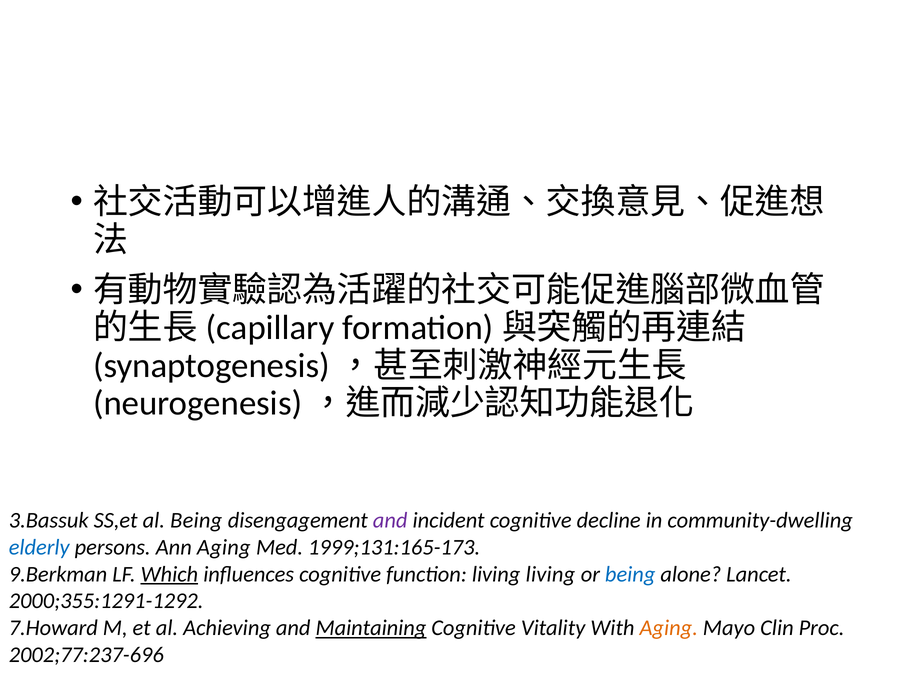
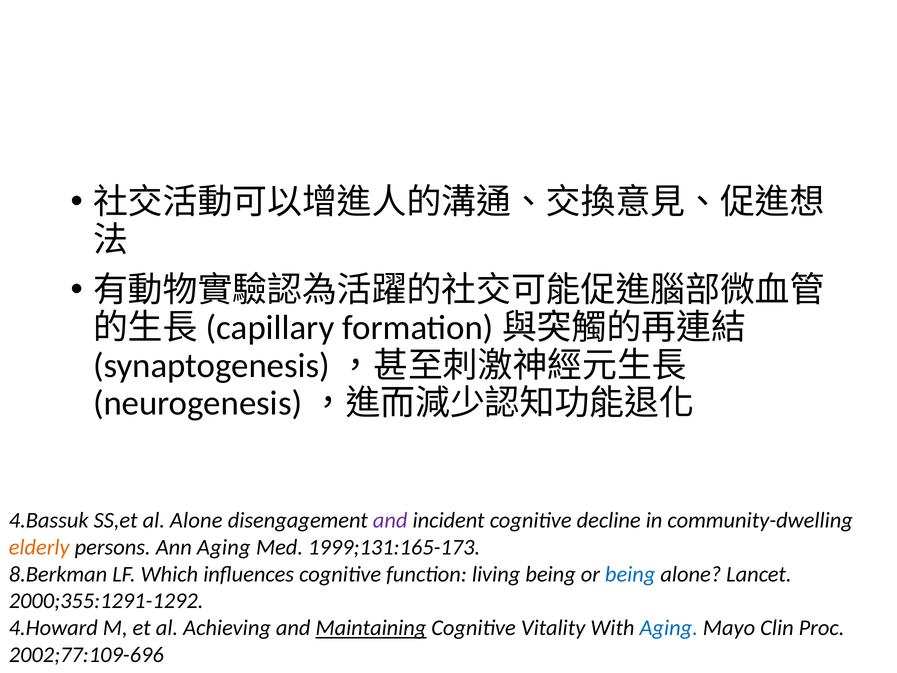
3.Bassuk: 3.Bassuk -> 4.Bassuk (49, 520)
al Being: Being -> Alone (196, 520)
elderly colour: blue -> orange (39, 547)
9.Berkman: 9.Berkman -> 8.Berkman (58, 574)
Which underline: present -> none (169, 574)
living living: living -> being (551, 574)
7.Howard: 7.Howard -> 4.Howard (53, 628)
Aging colour: orange -> blue (669, 628)
2002;77:237-696: 2002;77:237-696 -> 2002;77:109-696 (86, 655)
